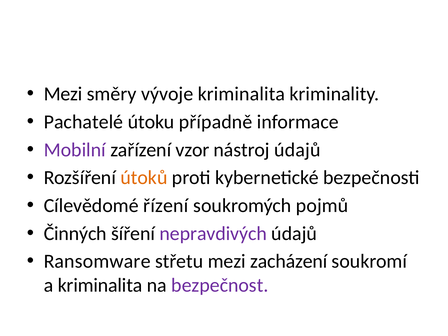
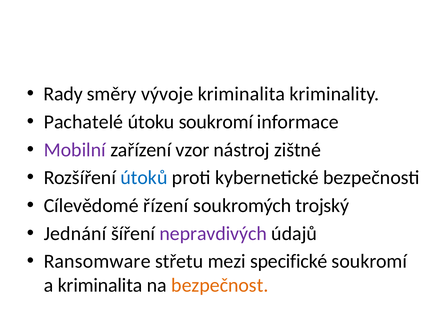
Mezi: Mezi -> Rady (63, 94)
útoku případně: případně -> soukromí (216, 122)
nástroj údajů: údajů -> zištné (298, 150)
útoků colour: orange -> blue (144, 178)
pojmů: pojmů -> trojský (322, 206)
Činných: Činných -> Jednání (75, 234)
zacházení: zacházení -> specifické (289, 261)
bezpečnost colour: purple -> orange (220, 285)
